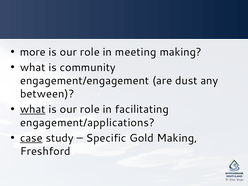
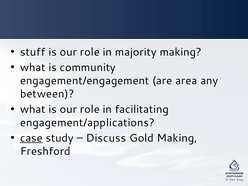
more: more -> stuff (33, 52)
meeting: meeting -> majority (136, 52)
dust: dust -> area (186, 81)
what underline: present -> none (33, 109)
Specific: Specific -> Discuss (106, 138)
